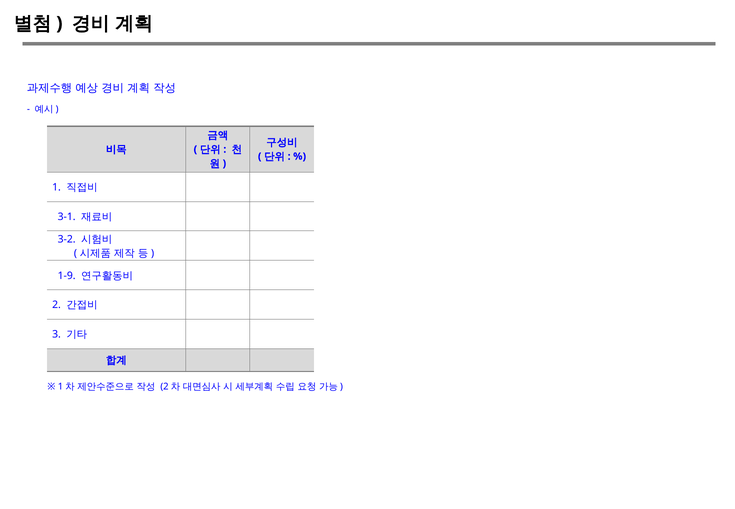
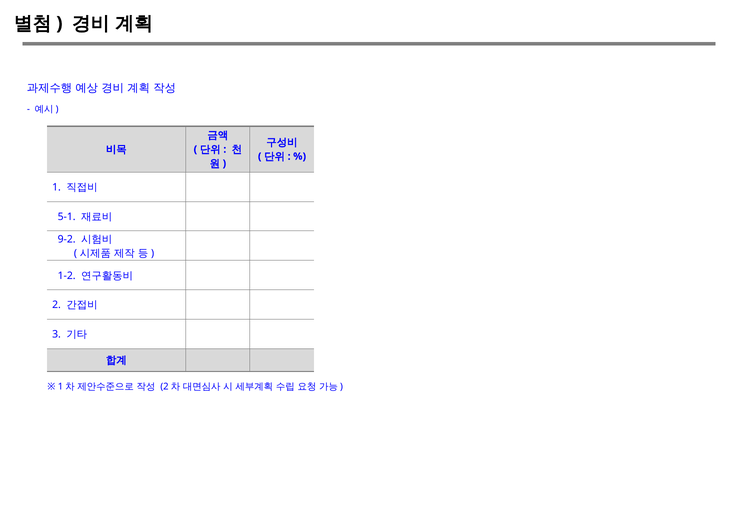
3-1: 3-1 -> 5-1 (67, 217)
3-2: 3-2 -> 9-2 (67, 239)
1-9: 1-9 -> 1-2 (67, 276)
